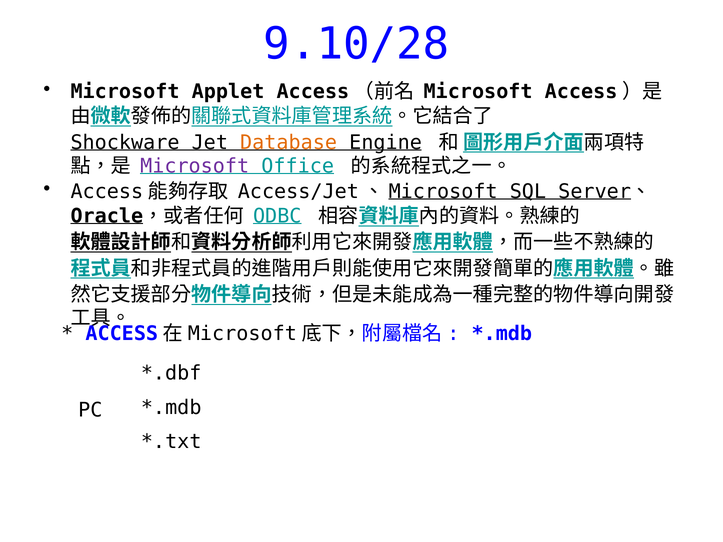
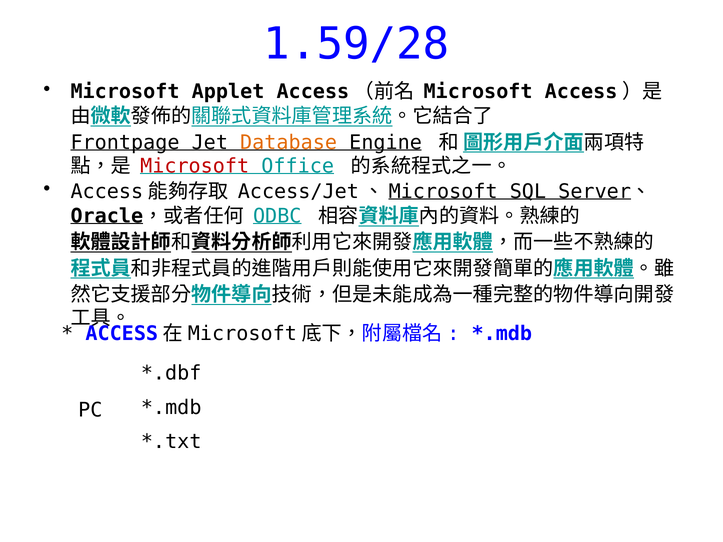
9.10/28: 9.10/28 -> 1.59/28 (356, 44)
Shockware: Shockware -> Frontpage (125, 143)
Microsoft colour: purple -> red (195, 166)
